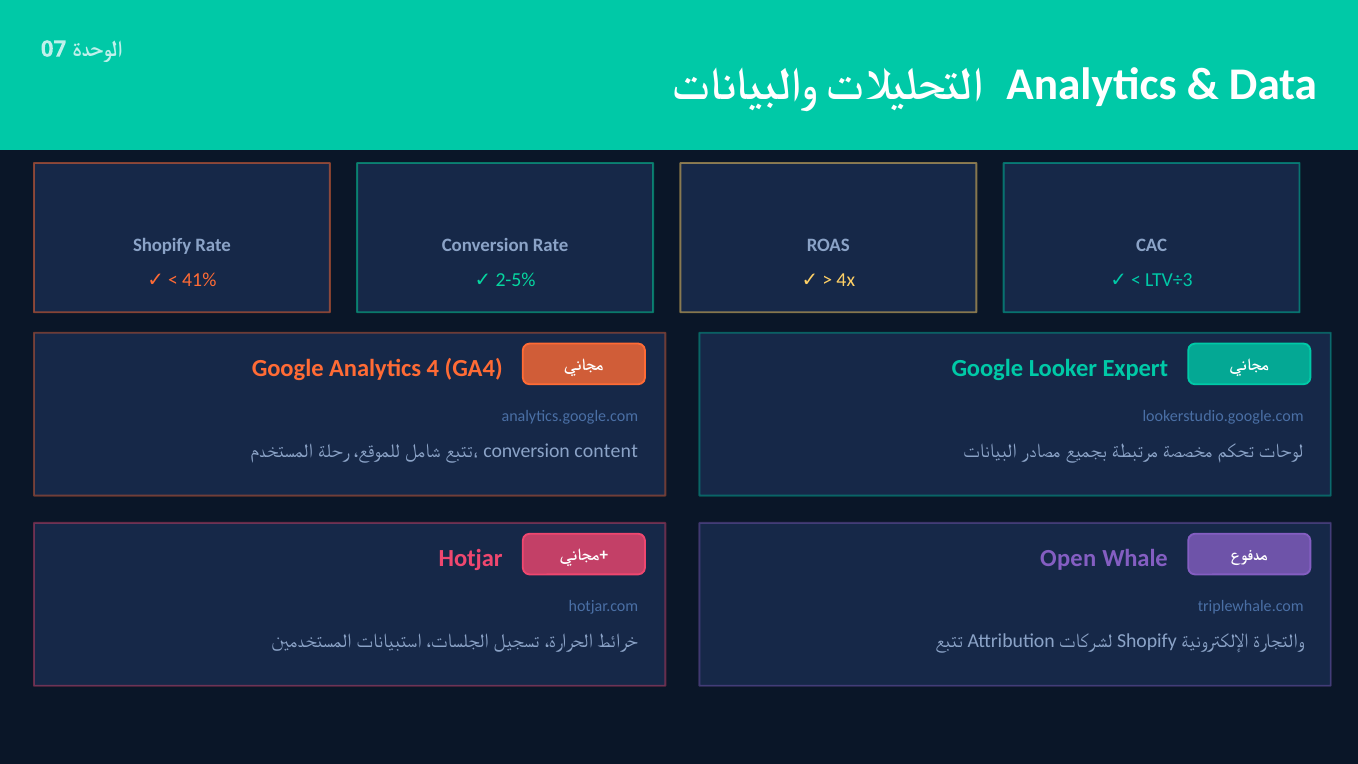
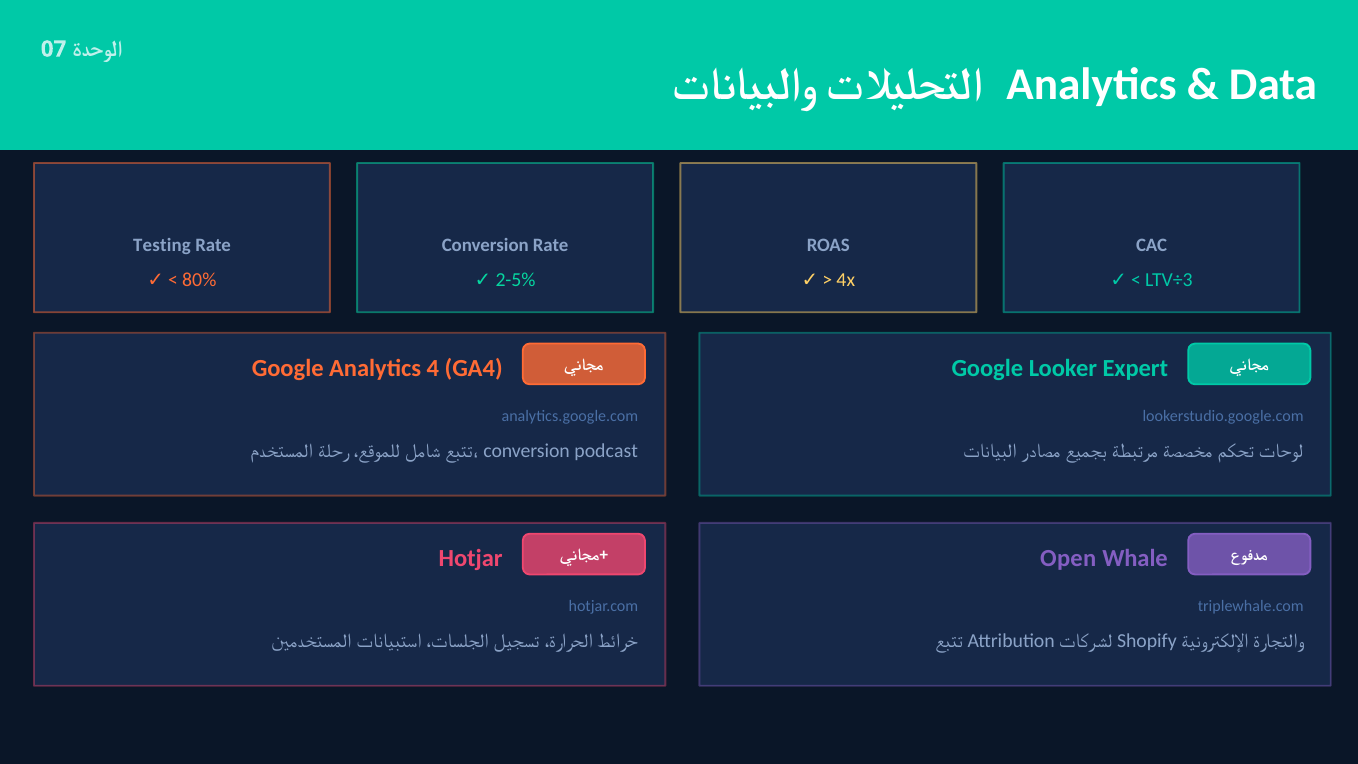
Shopify: Shopify -> Testing (162, 246)
41%: 41% -> 80% (199, 280)
content: content -> podcast (606, 450)
